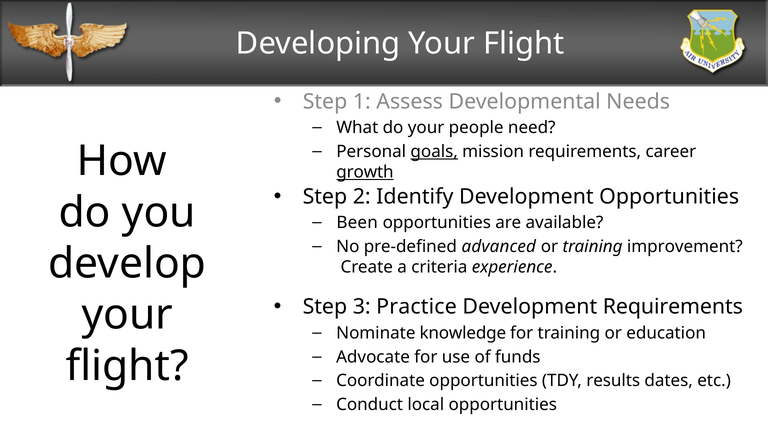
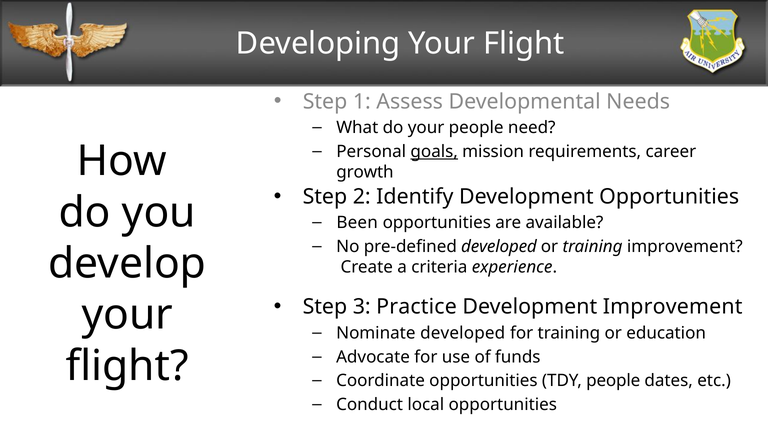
growth underline: present -> none (365, 172)
pre-defined advanced: advanced -> developed (499, 247)
Development Requirements: Requirements -> Improvement (673, 307)
Nominate knowledge: knowledge -> developed (463, 333)
TDY results: results -> people (613, 381)
